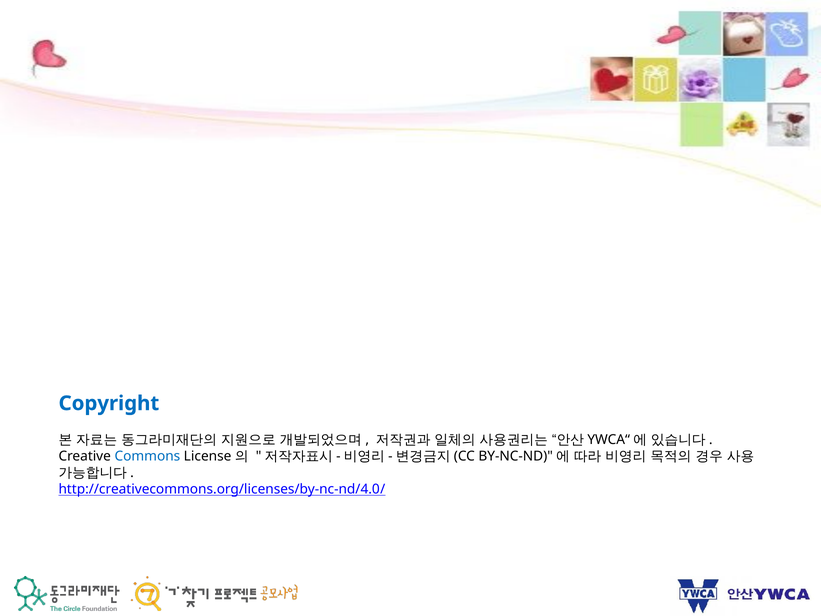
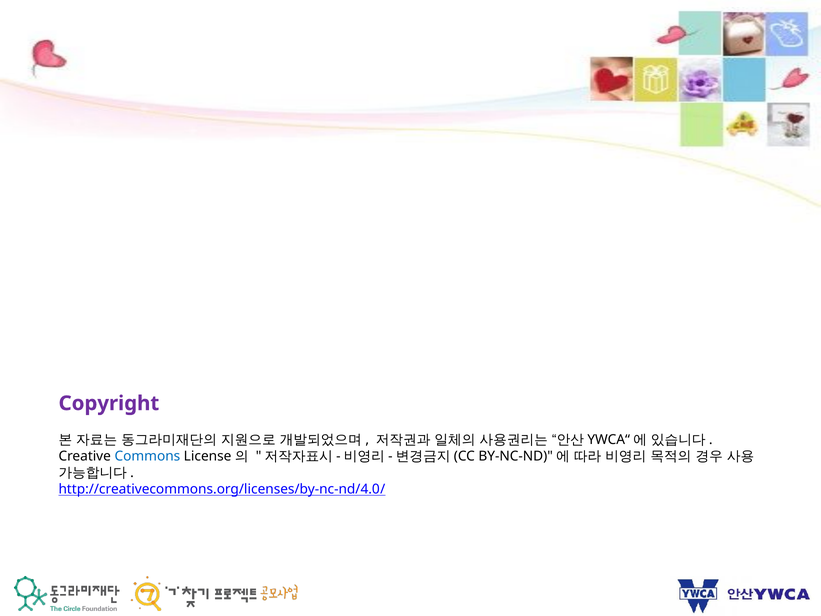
Copyright colour: blue -> purple (109, 403)
